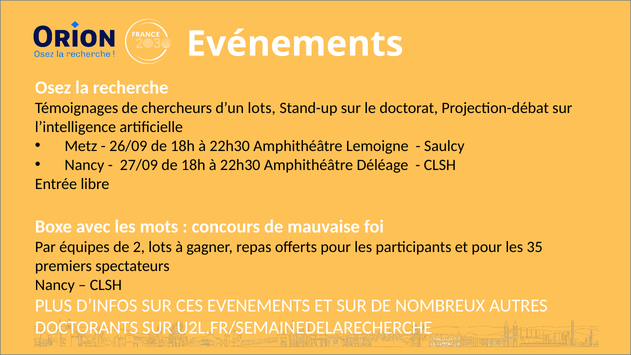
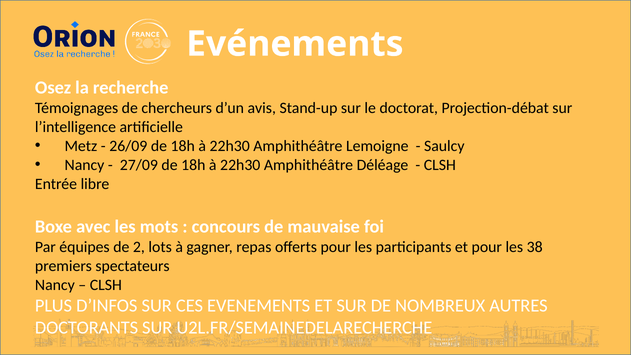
d’un lots: lots -> avis (262, 108)
35: 35 -> 38 (535, 247)
